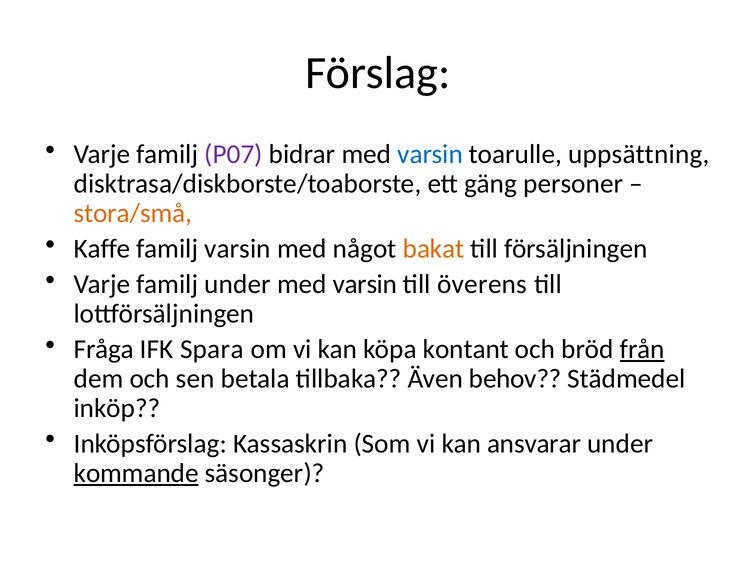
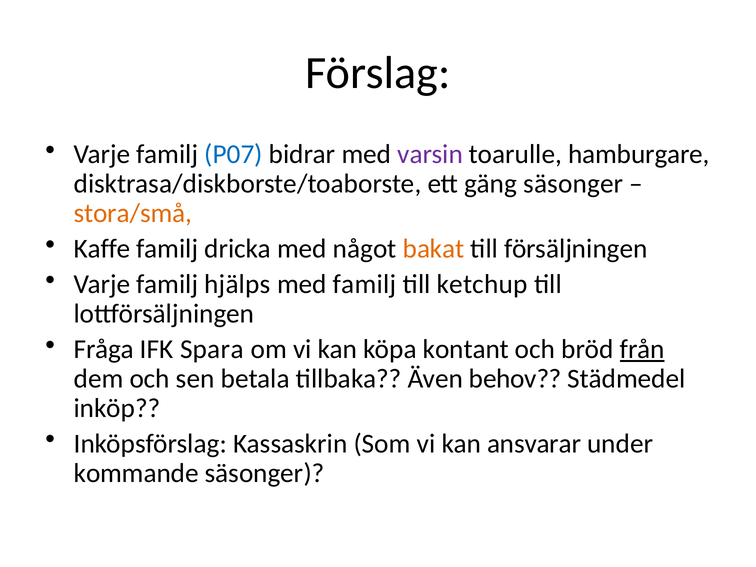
P07 colour: purple -> blue (234, 154)
varsin colour: blue -> purple (430, 154)
uppsättning: uppsättning -> hamburgare (639, 154)
gäng personer: personer -> säsonger (573, 184)
familj varsin: varsin -> dricka (238, 249)
familj under: under -> hjälps (238, 284)
varsin: varsin -> familj (365, 284)
överens: överens -> ketchup (482, 284)
kommande underline: present -> none (136, 473)
